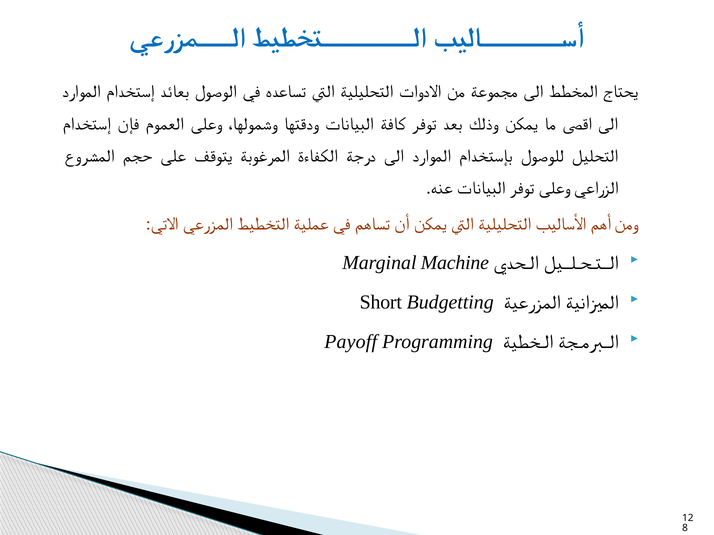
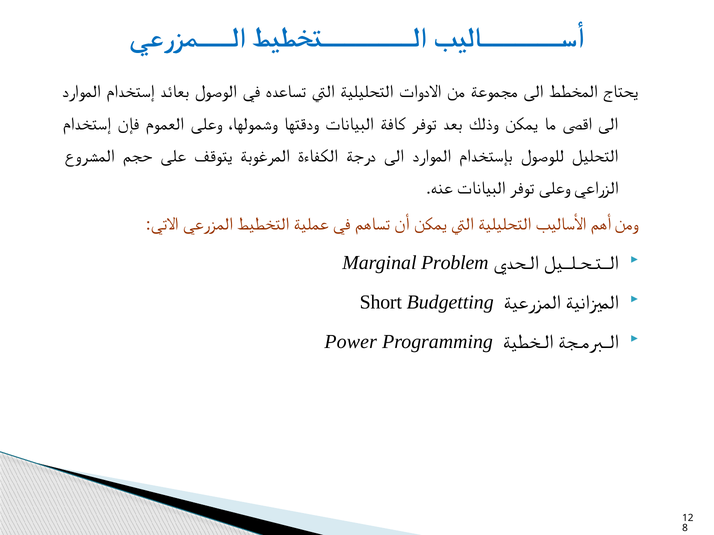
Machine: Machine -> Problem (455, 263)
Payoff: Payoff -> Power (351, 342)
